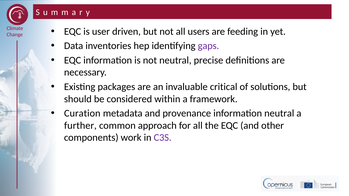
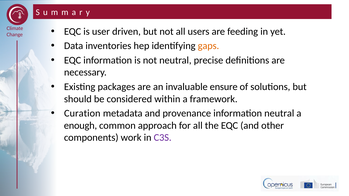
gaps colour: purple -> orange (208, 46)
critical: critical -> ensure (224, 87)
further: further -> enough (80, 126)
